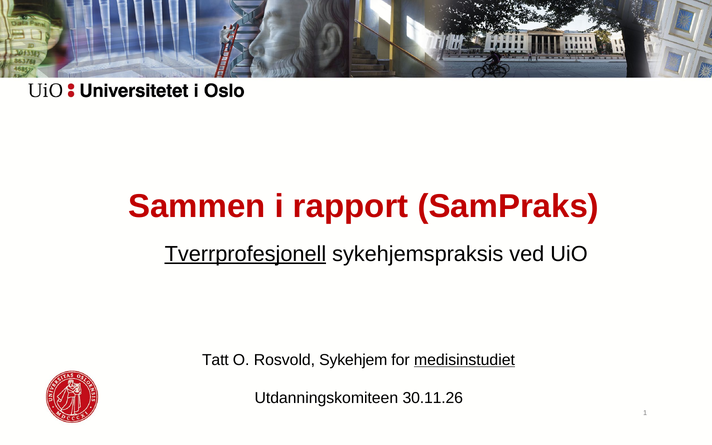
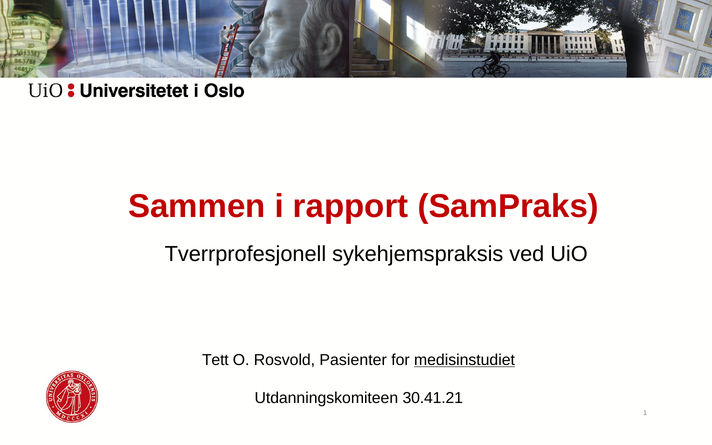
Tverrprofesjonell underline: present -> none (245, 254)
Tatt: Tatt -> Tett (215, 360)
Sykehjem: Sykehjem -> Pasienter (353, 360)
30.11.26: 30.11.26 -> 30.41.21 (433, 398)
